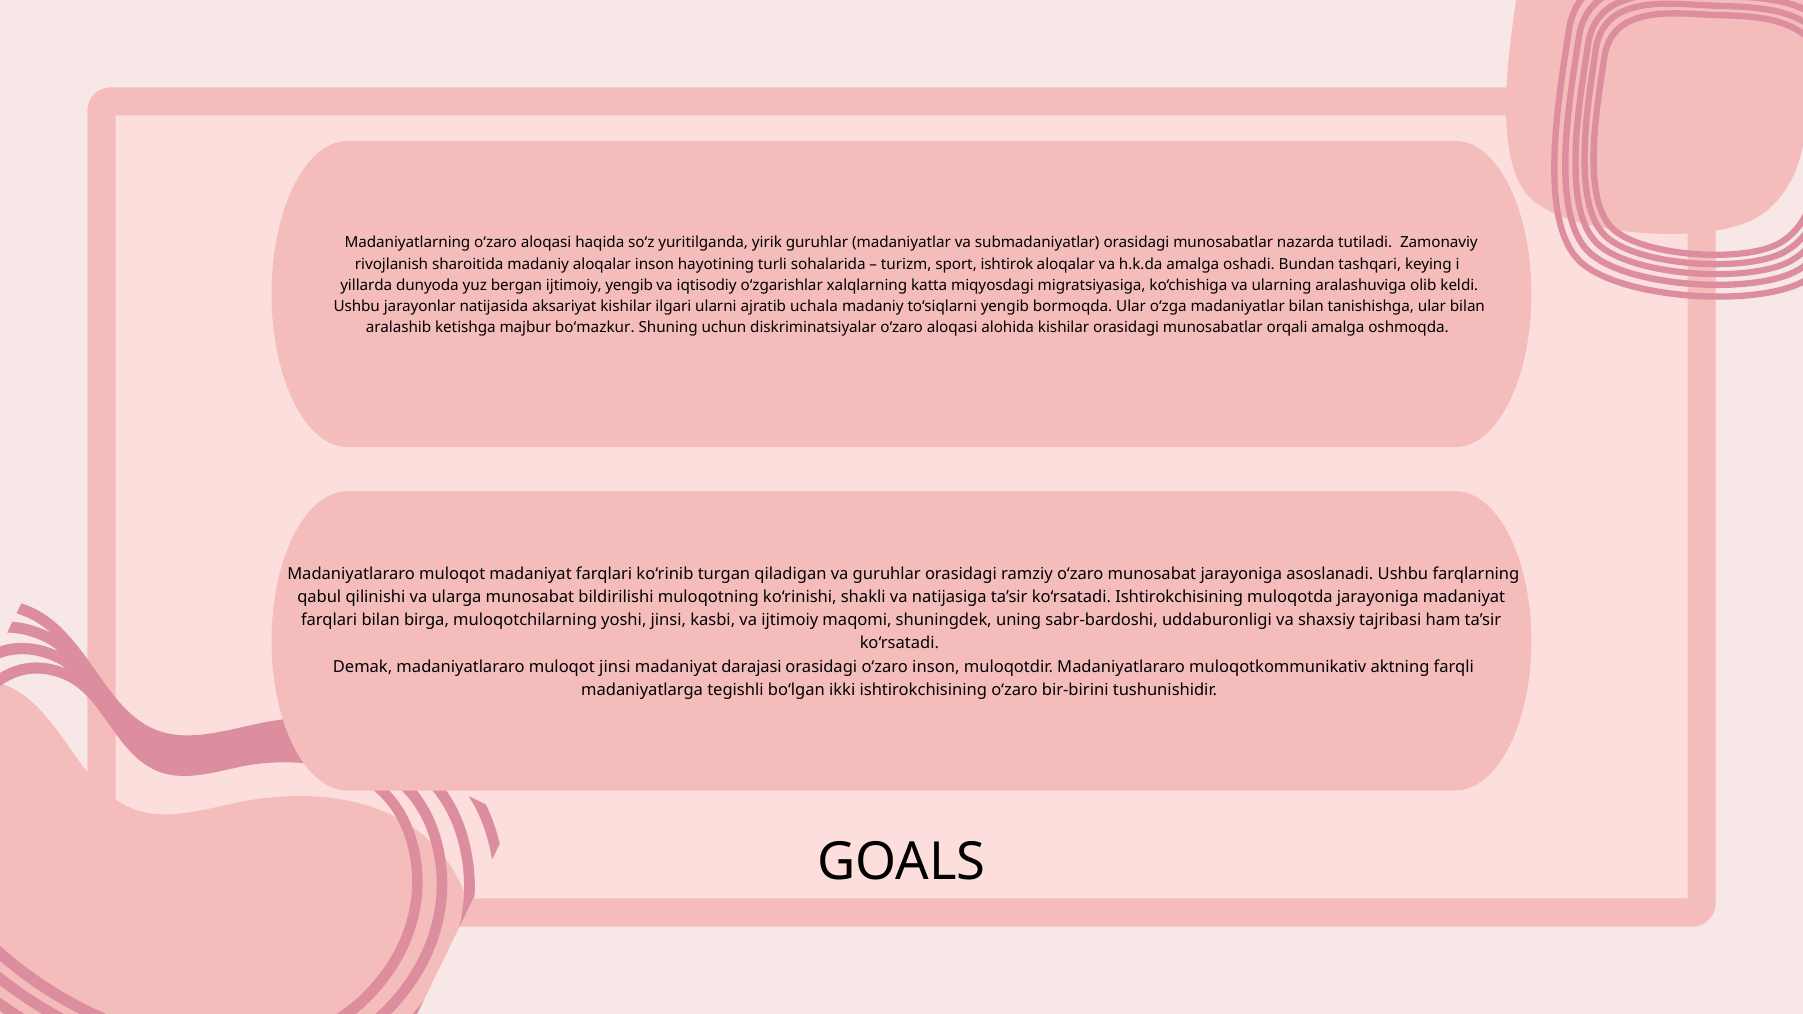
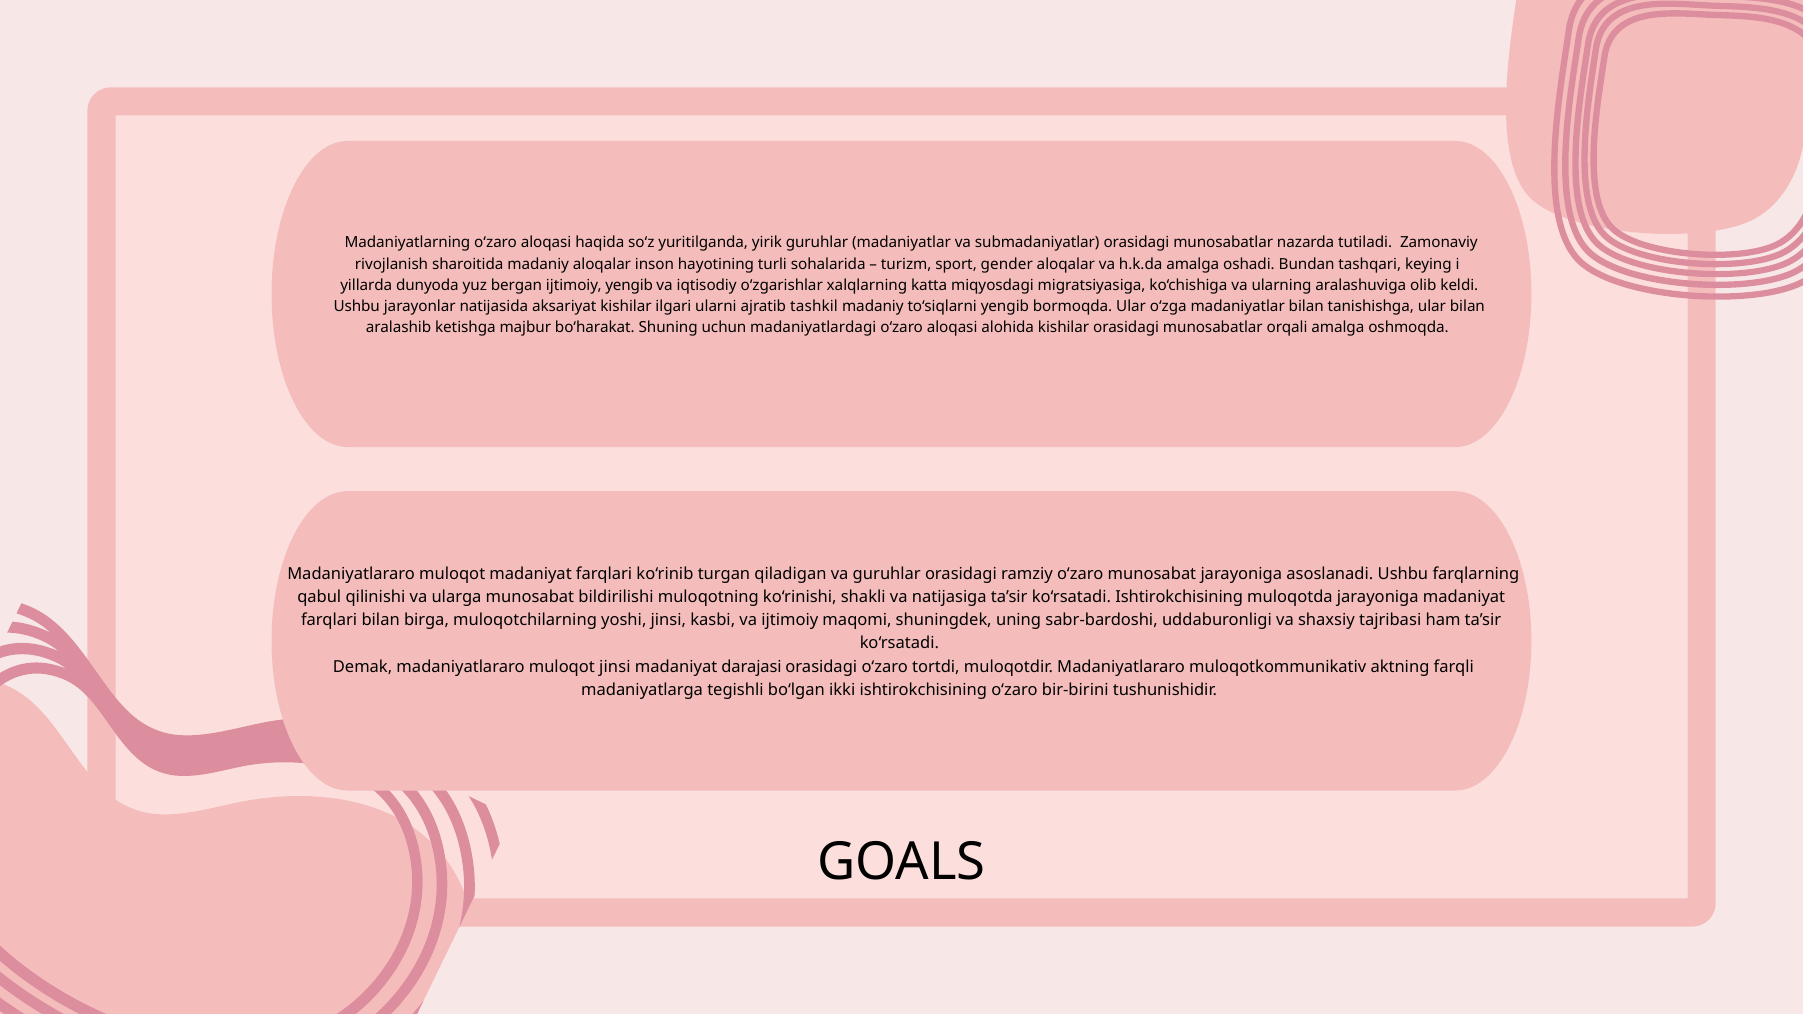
ishtirok: ishtirok -> gender (1007, 264)
uchala: uchala -> tashkil (814, 307)
bo‘mazkur: bo‘mazkur -> bo‘harakat (595, 328)
diskriminatsiyalar: diskriminatsiyalar -> madaniyatlardagi (813, 328)
o‘zaro inson: inson -> tortdi (936, 667)
